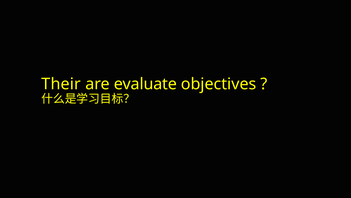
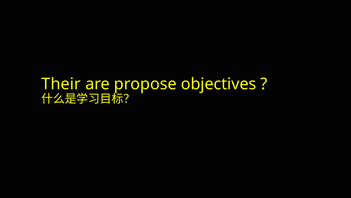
evaluate: evaluate -> propose (145, 84)
